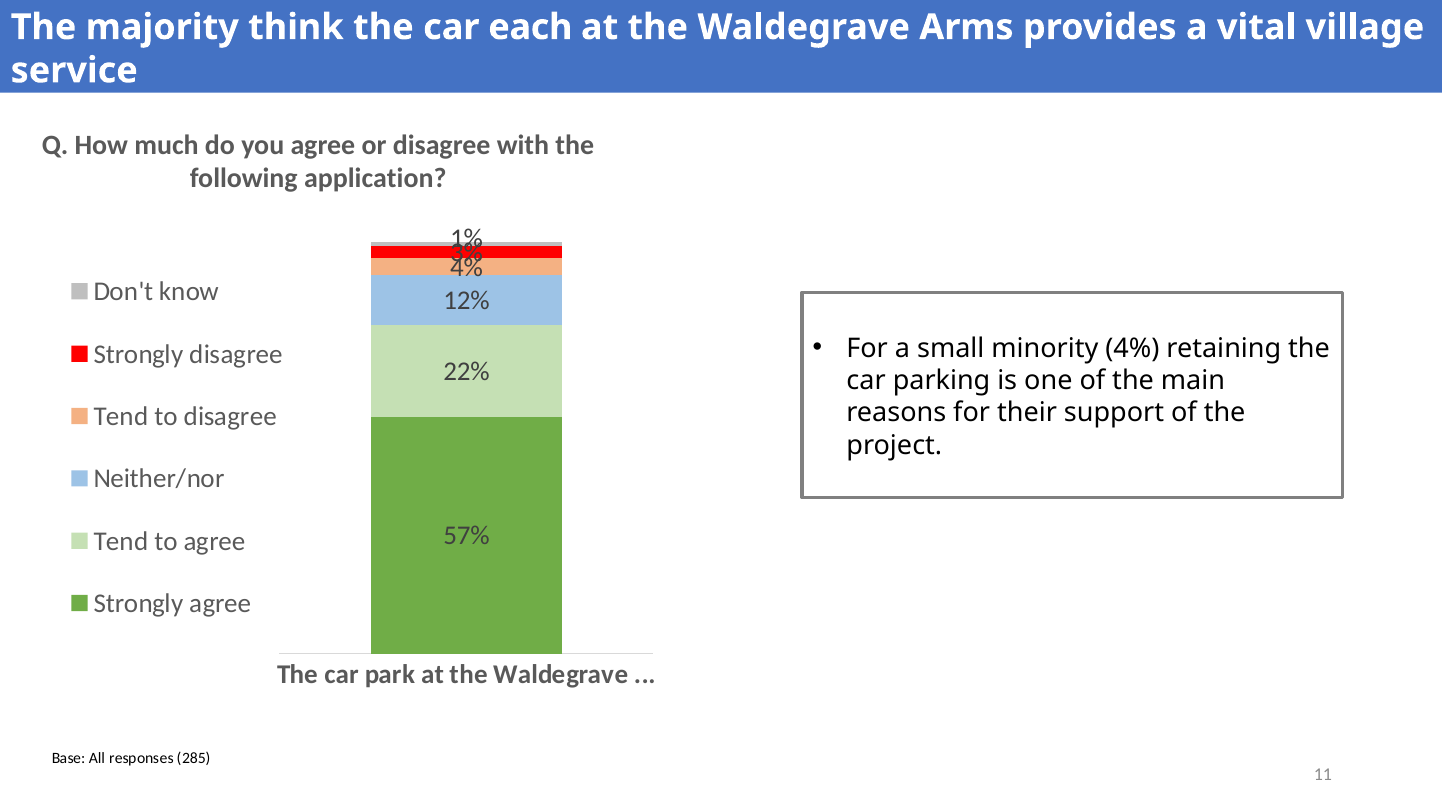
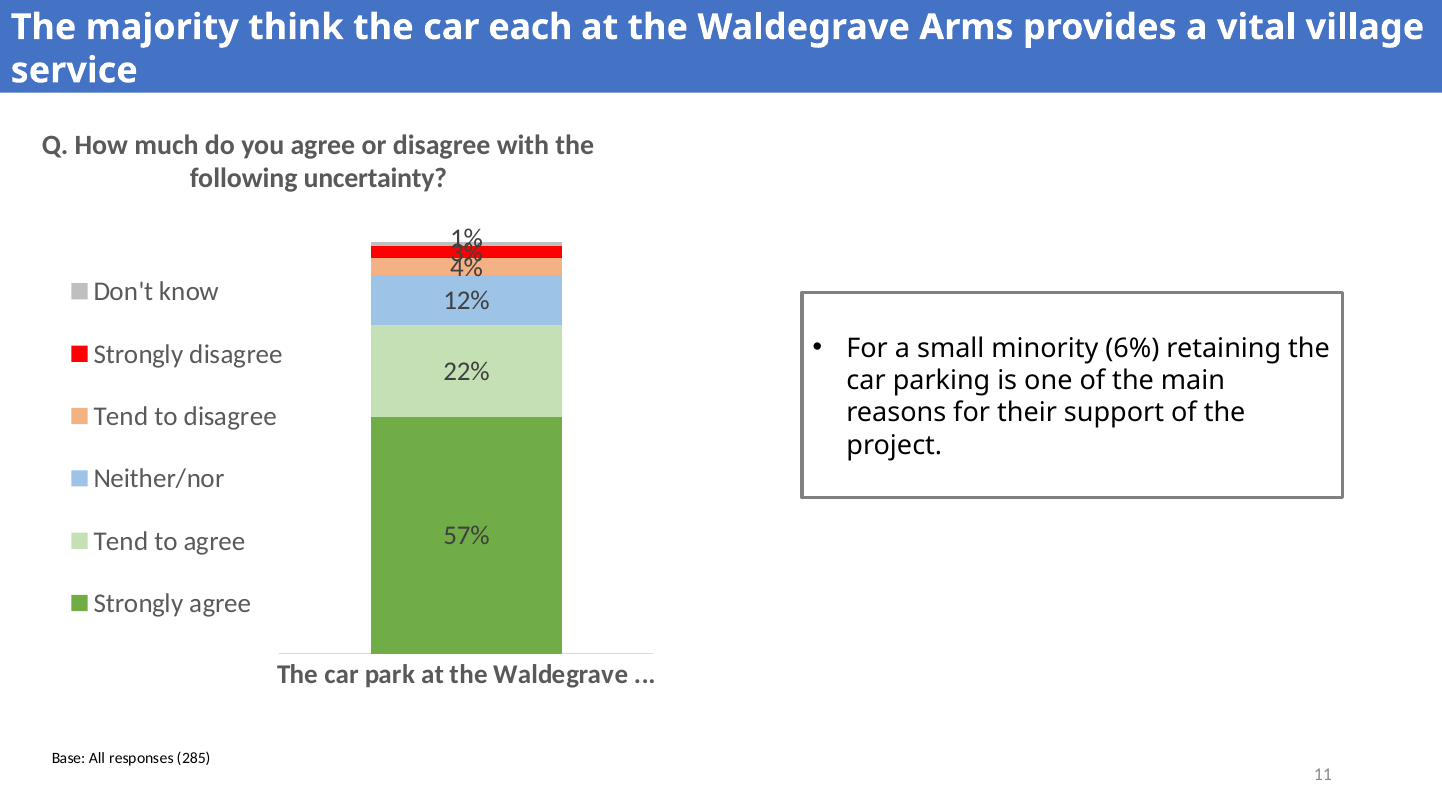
application: application -> uncertainty (375, 179)
minority 4%: 4% -> 6% (1132, 348)
